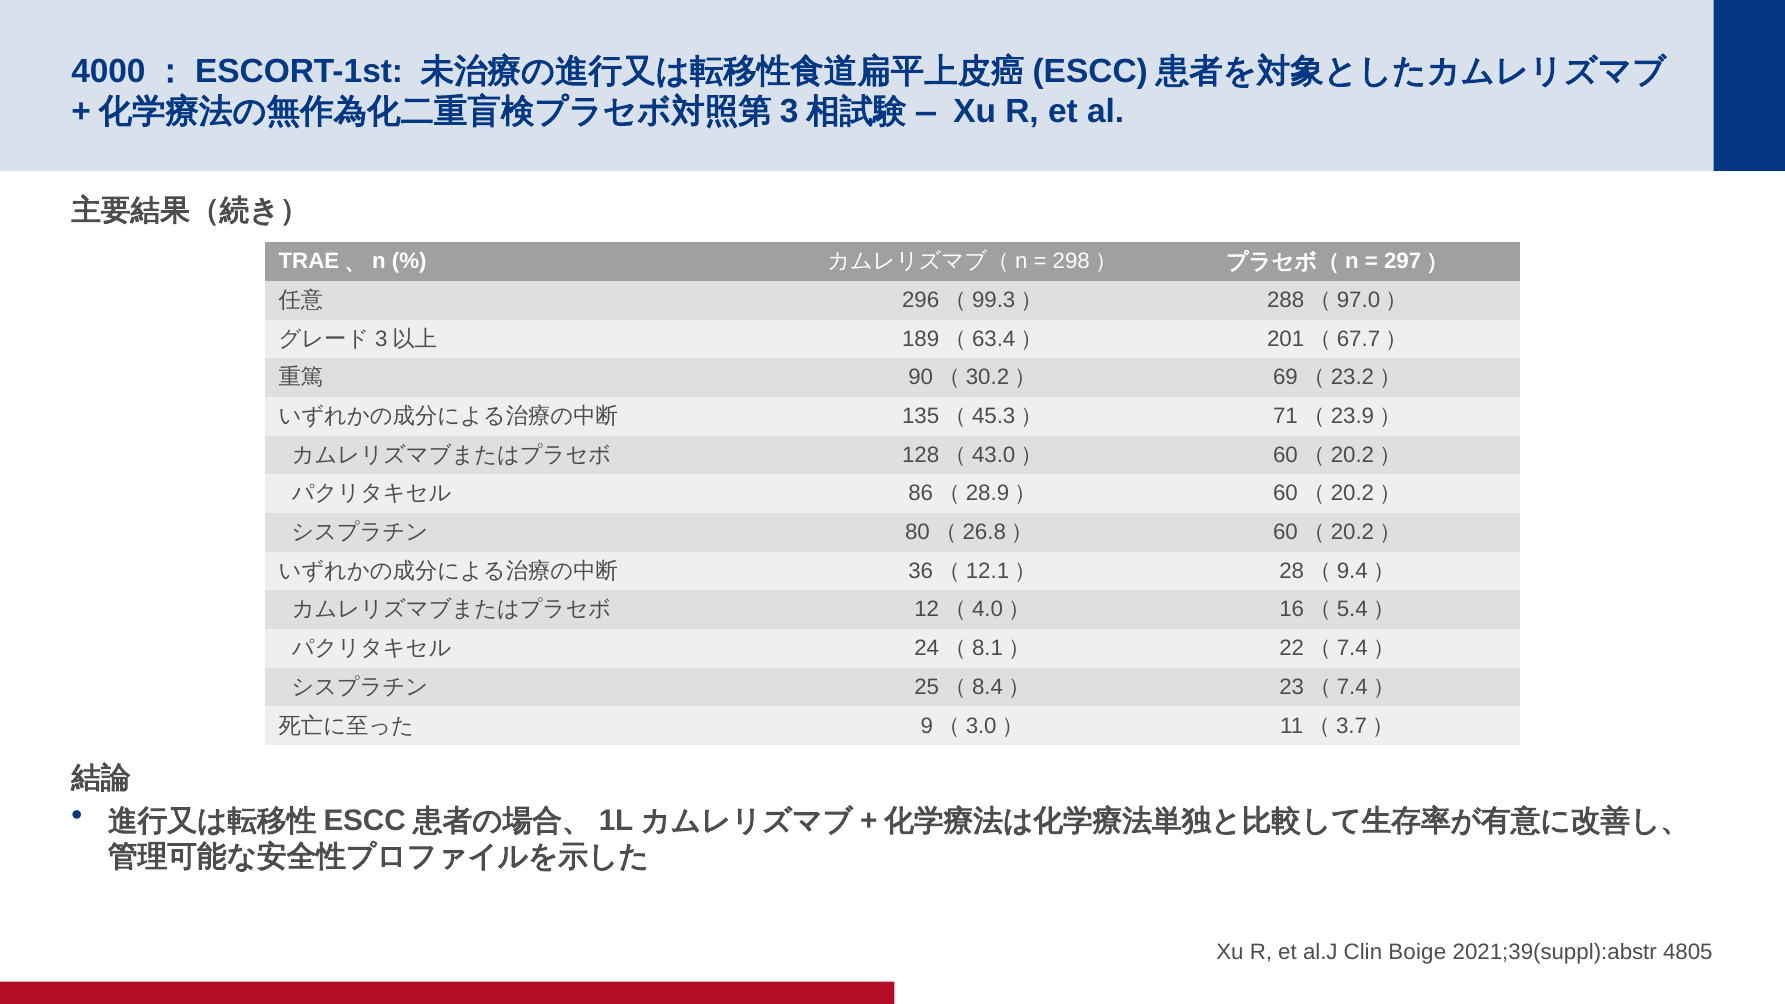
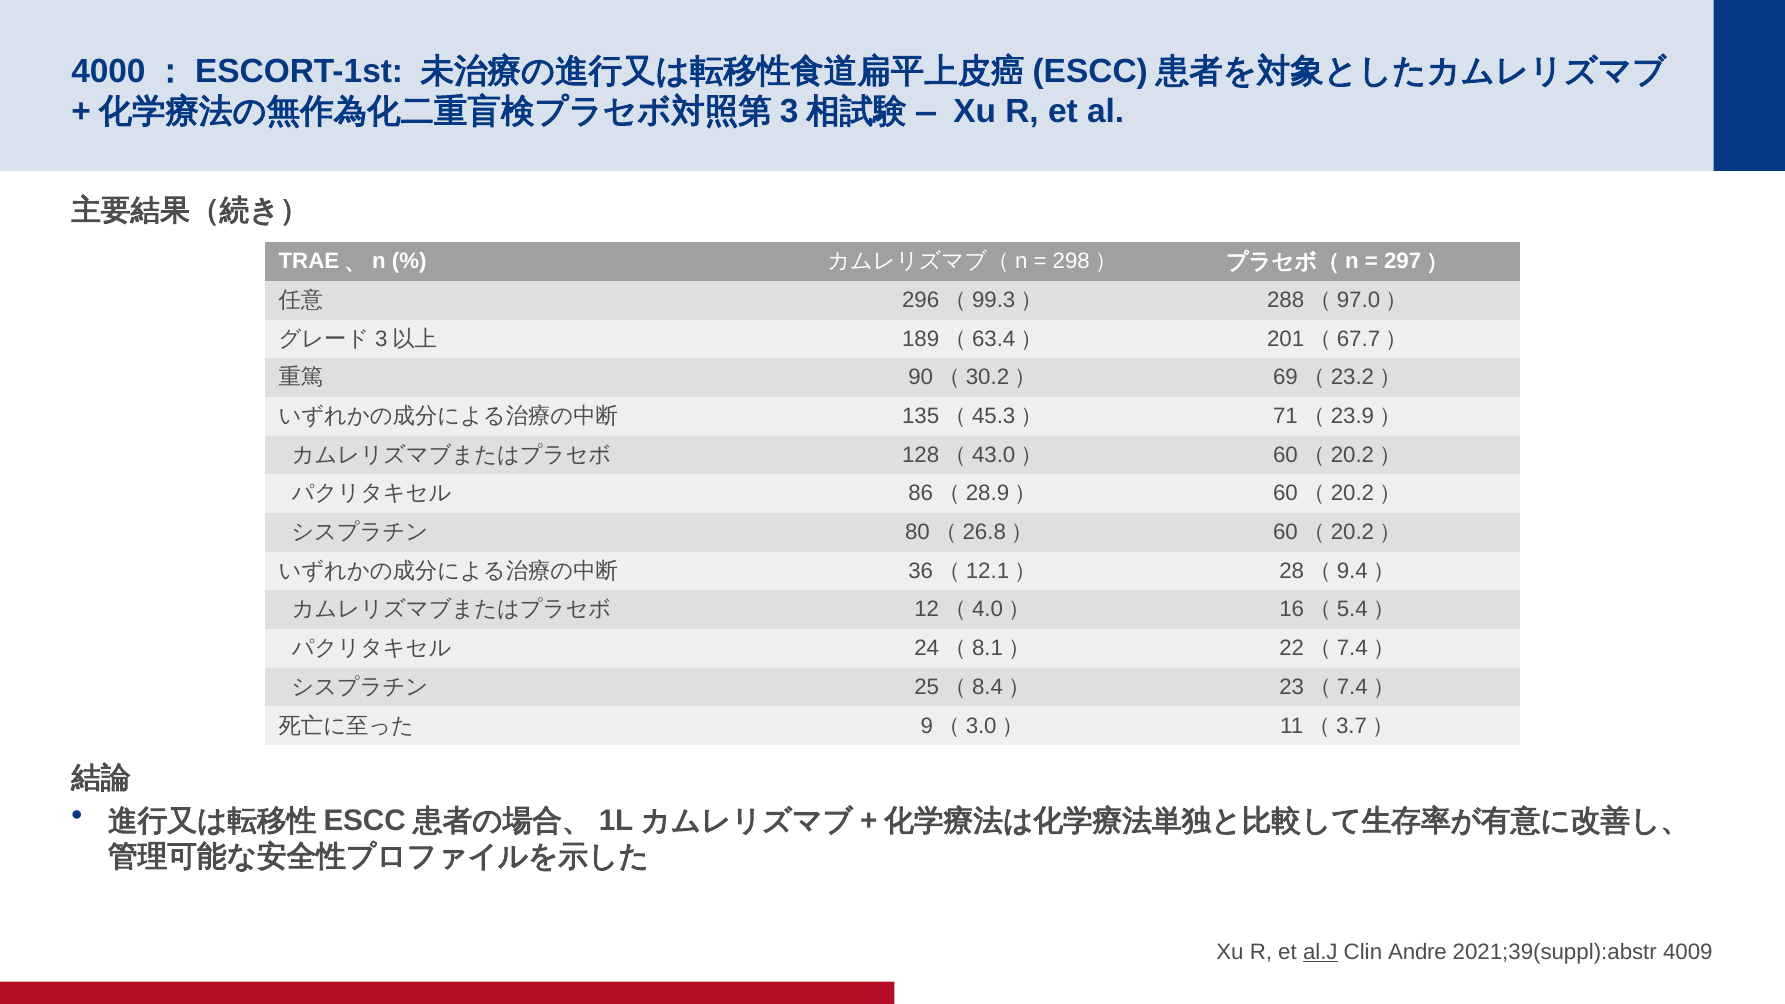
al.J underline: none -> present (1320, 952)
Boige: Boige -> Andre (1417, 952)
4805: 4805 -> 4009 (1688, 952)
